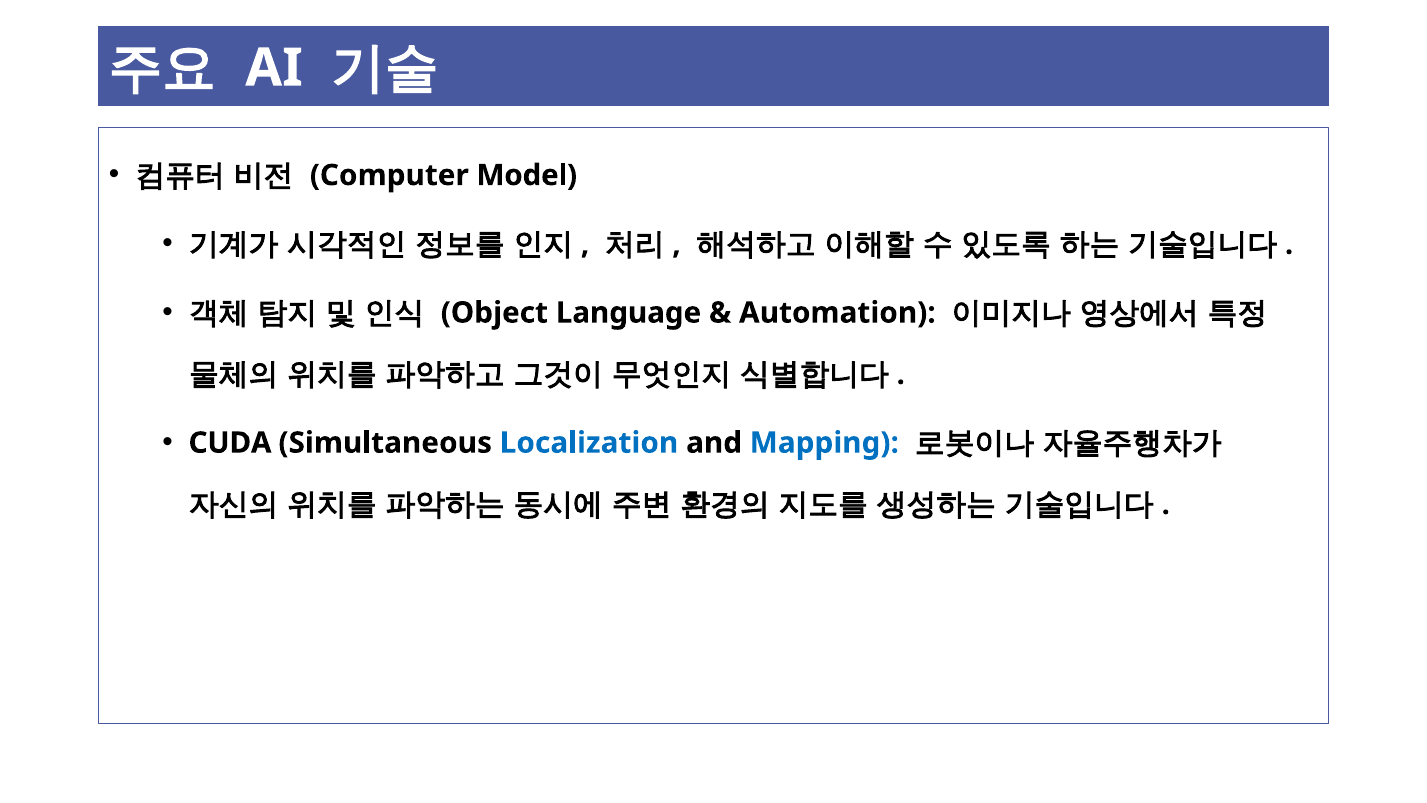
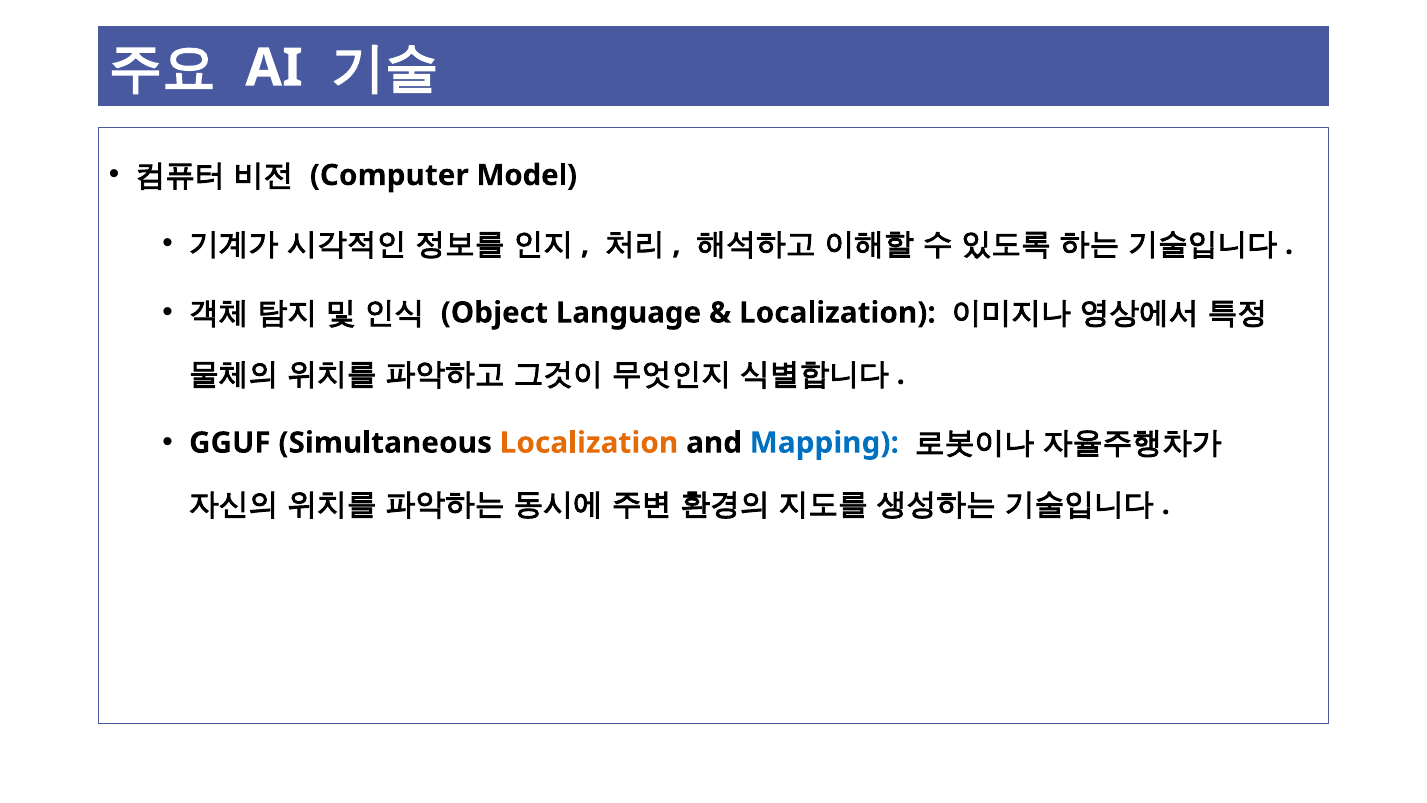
Automation: Automation -> Localization (837, 313)
CUDA: CUDA -> GGUF (230, 443)
Localization colour: blue -> orange (589, 443)
